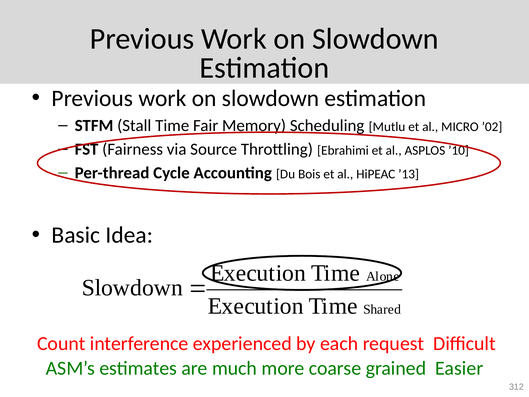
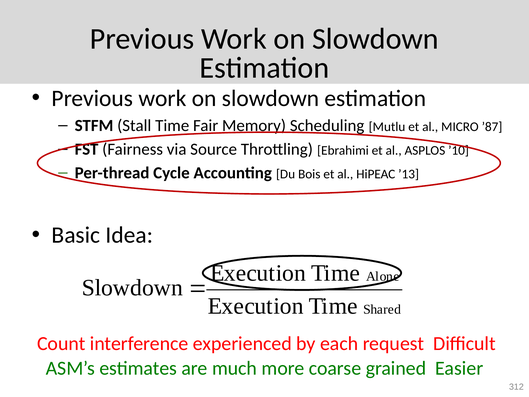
’02: ’02 -> ’87 (492, 127)
